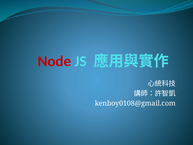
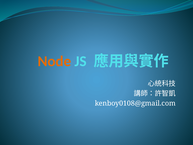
Node colour: red -> orange (54, 61)
